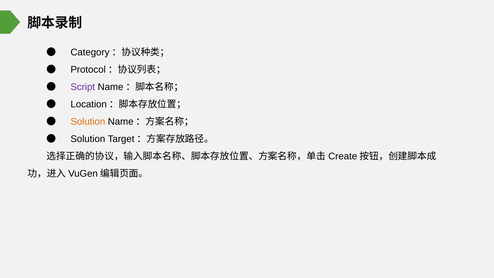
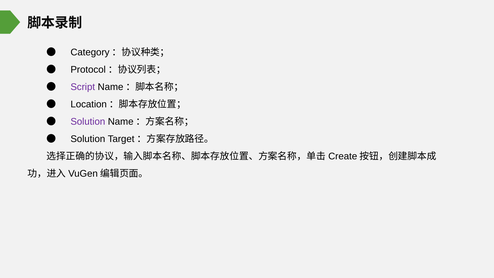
Solution colour: orange -> purple (88, 122)
